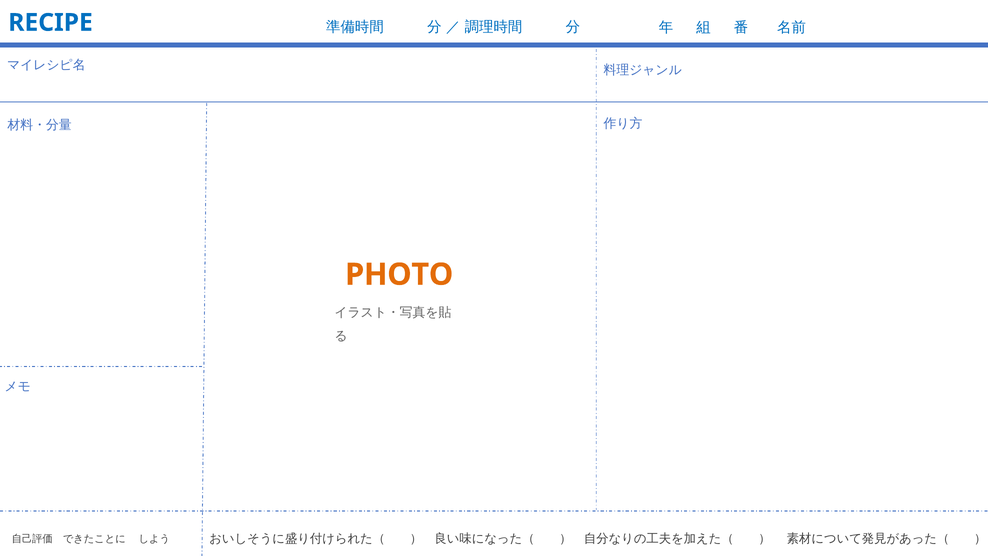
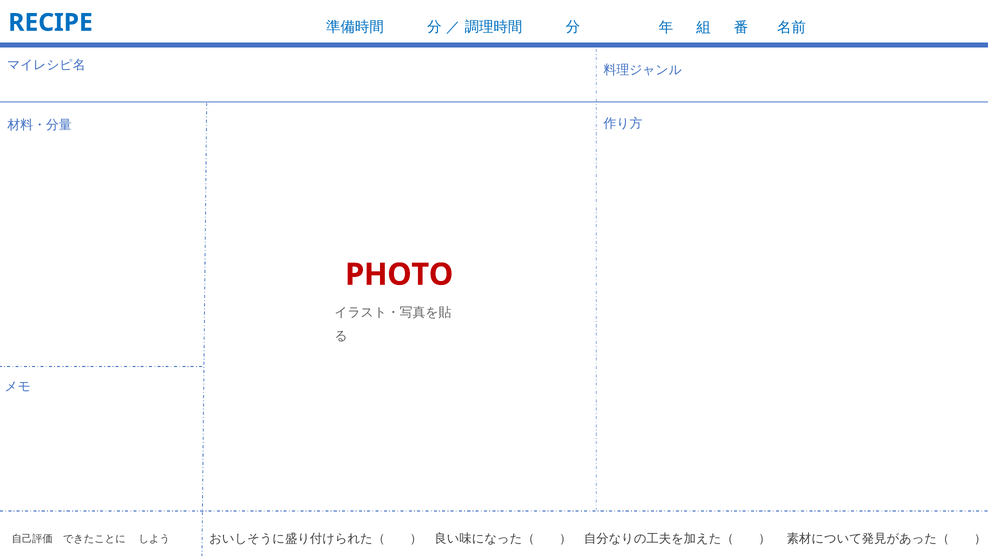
PHOTO colour: orange -> red (399, 274)
